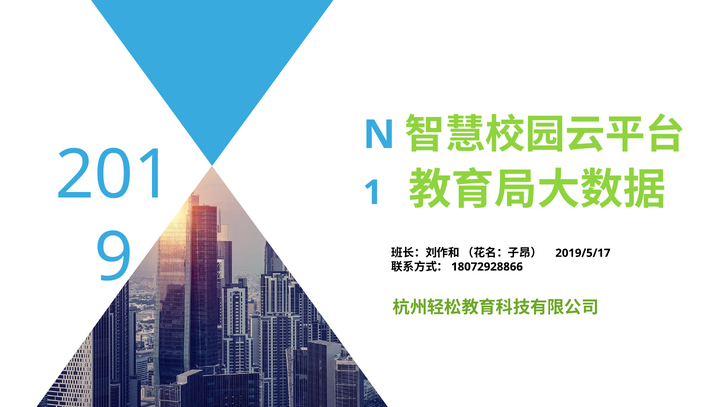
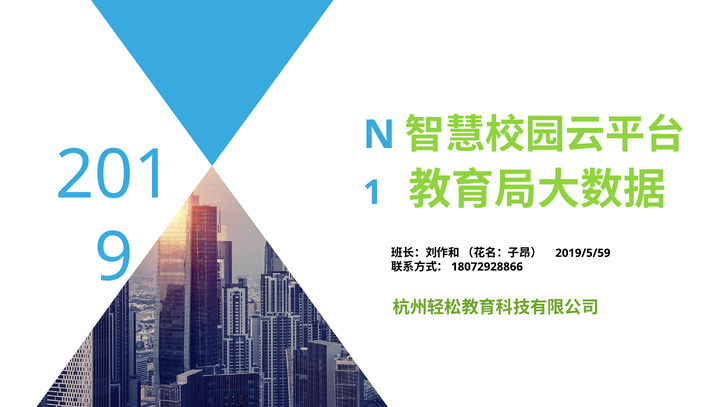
2019/5/17: 2019/5/17 -> 2019/5/59 (583, 253)
